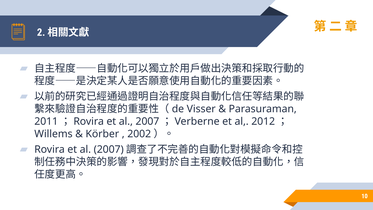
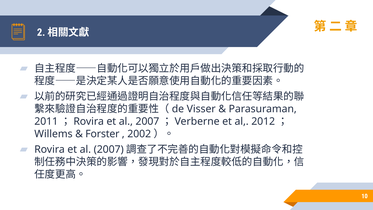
Körber: Körber -> Forster (102, 134)
